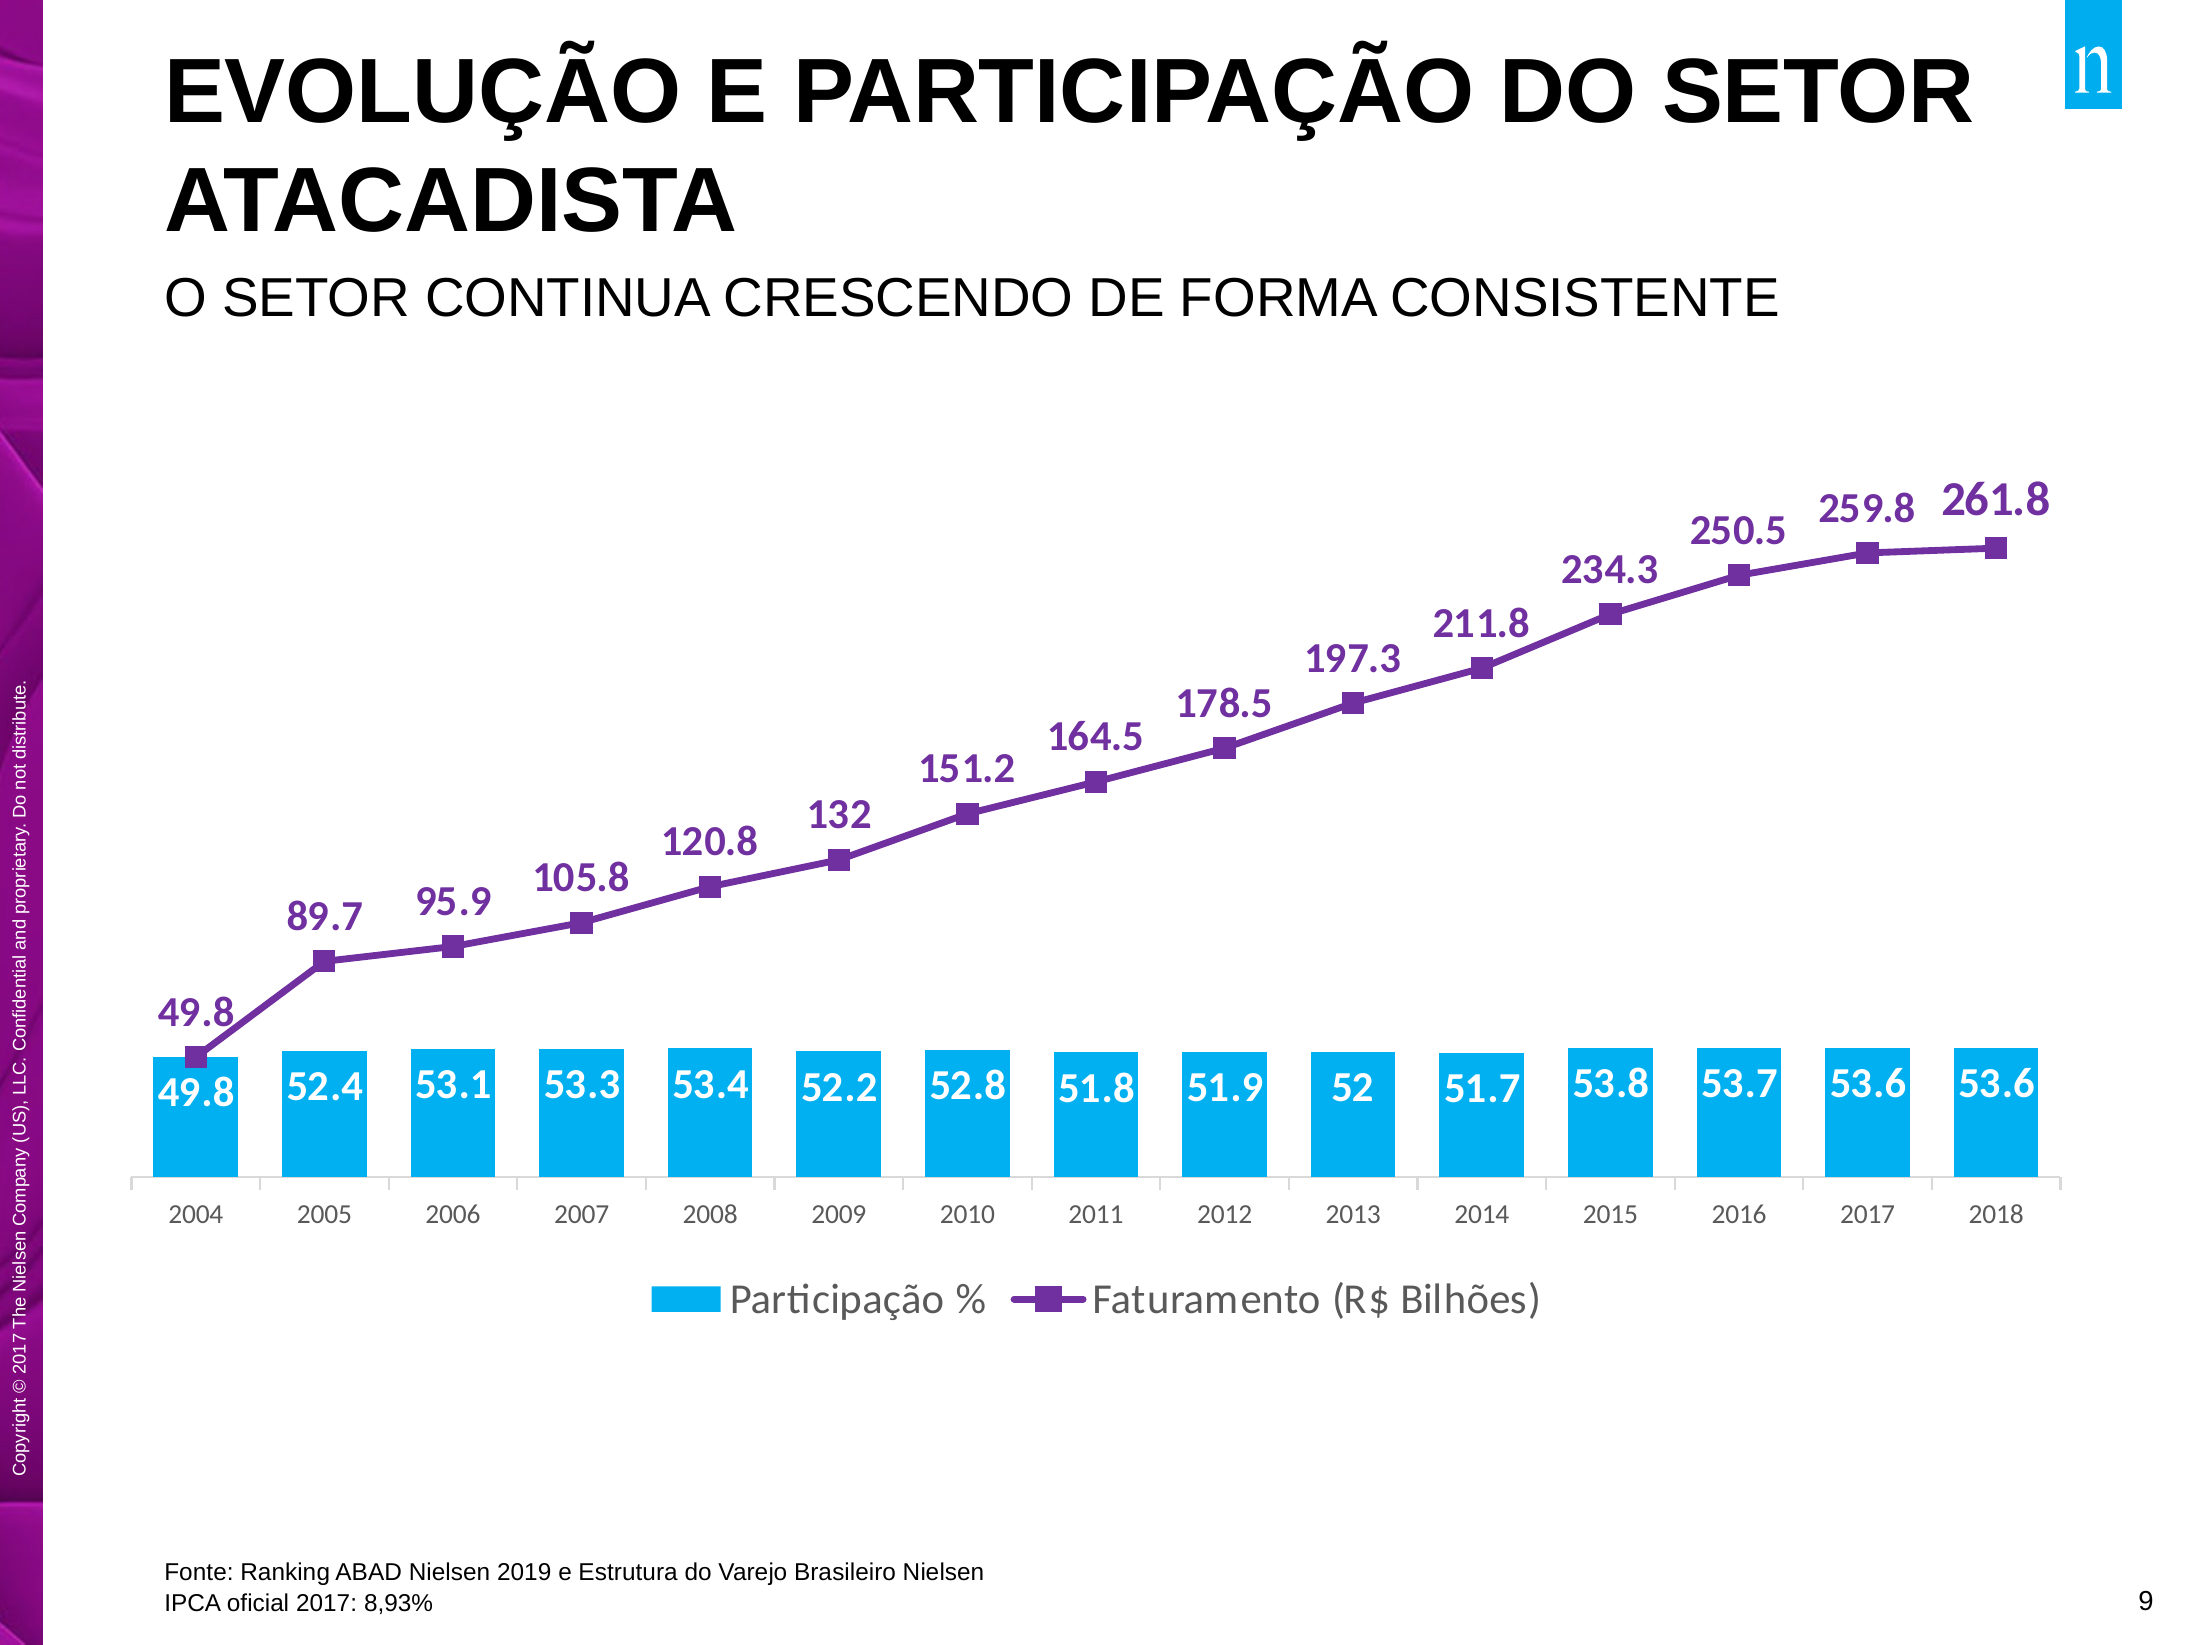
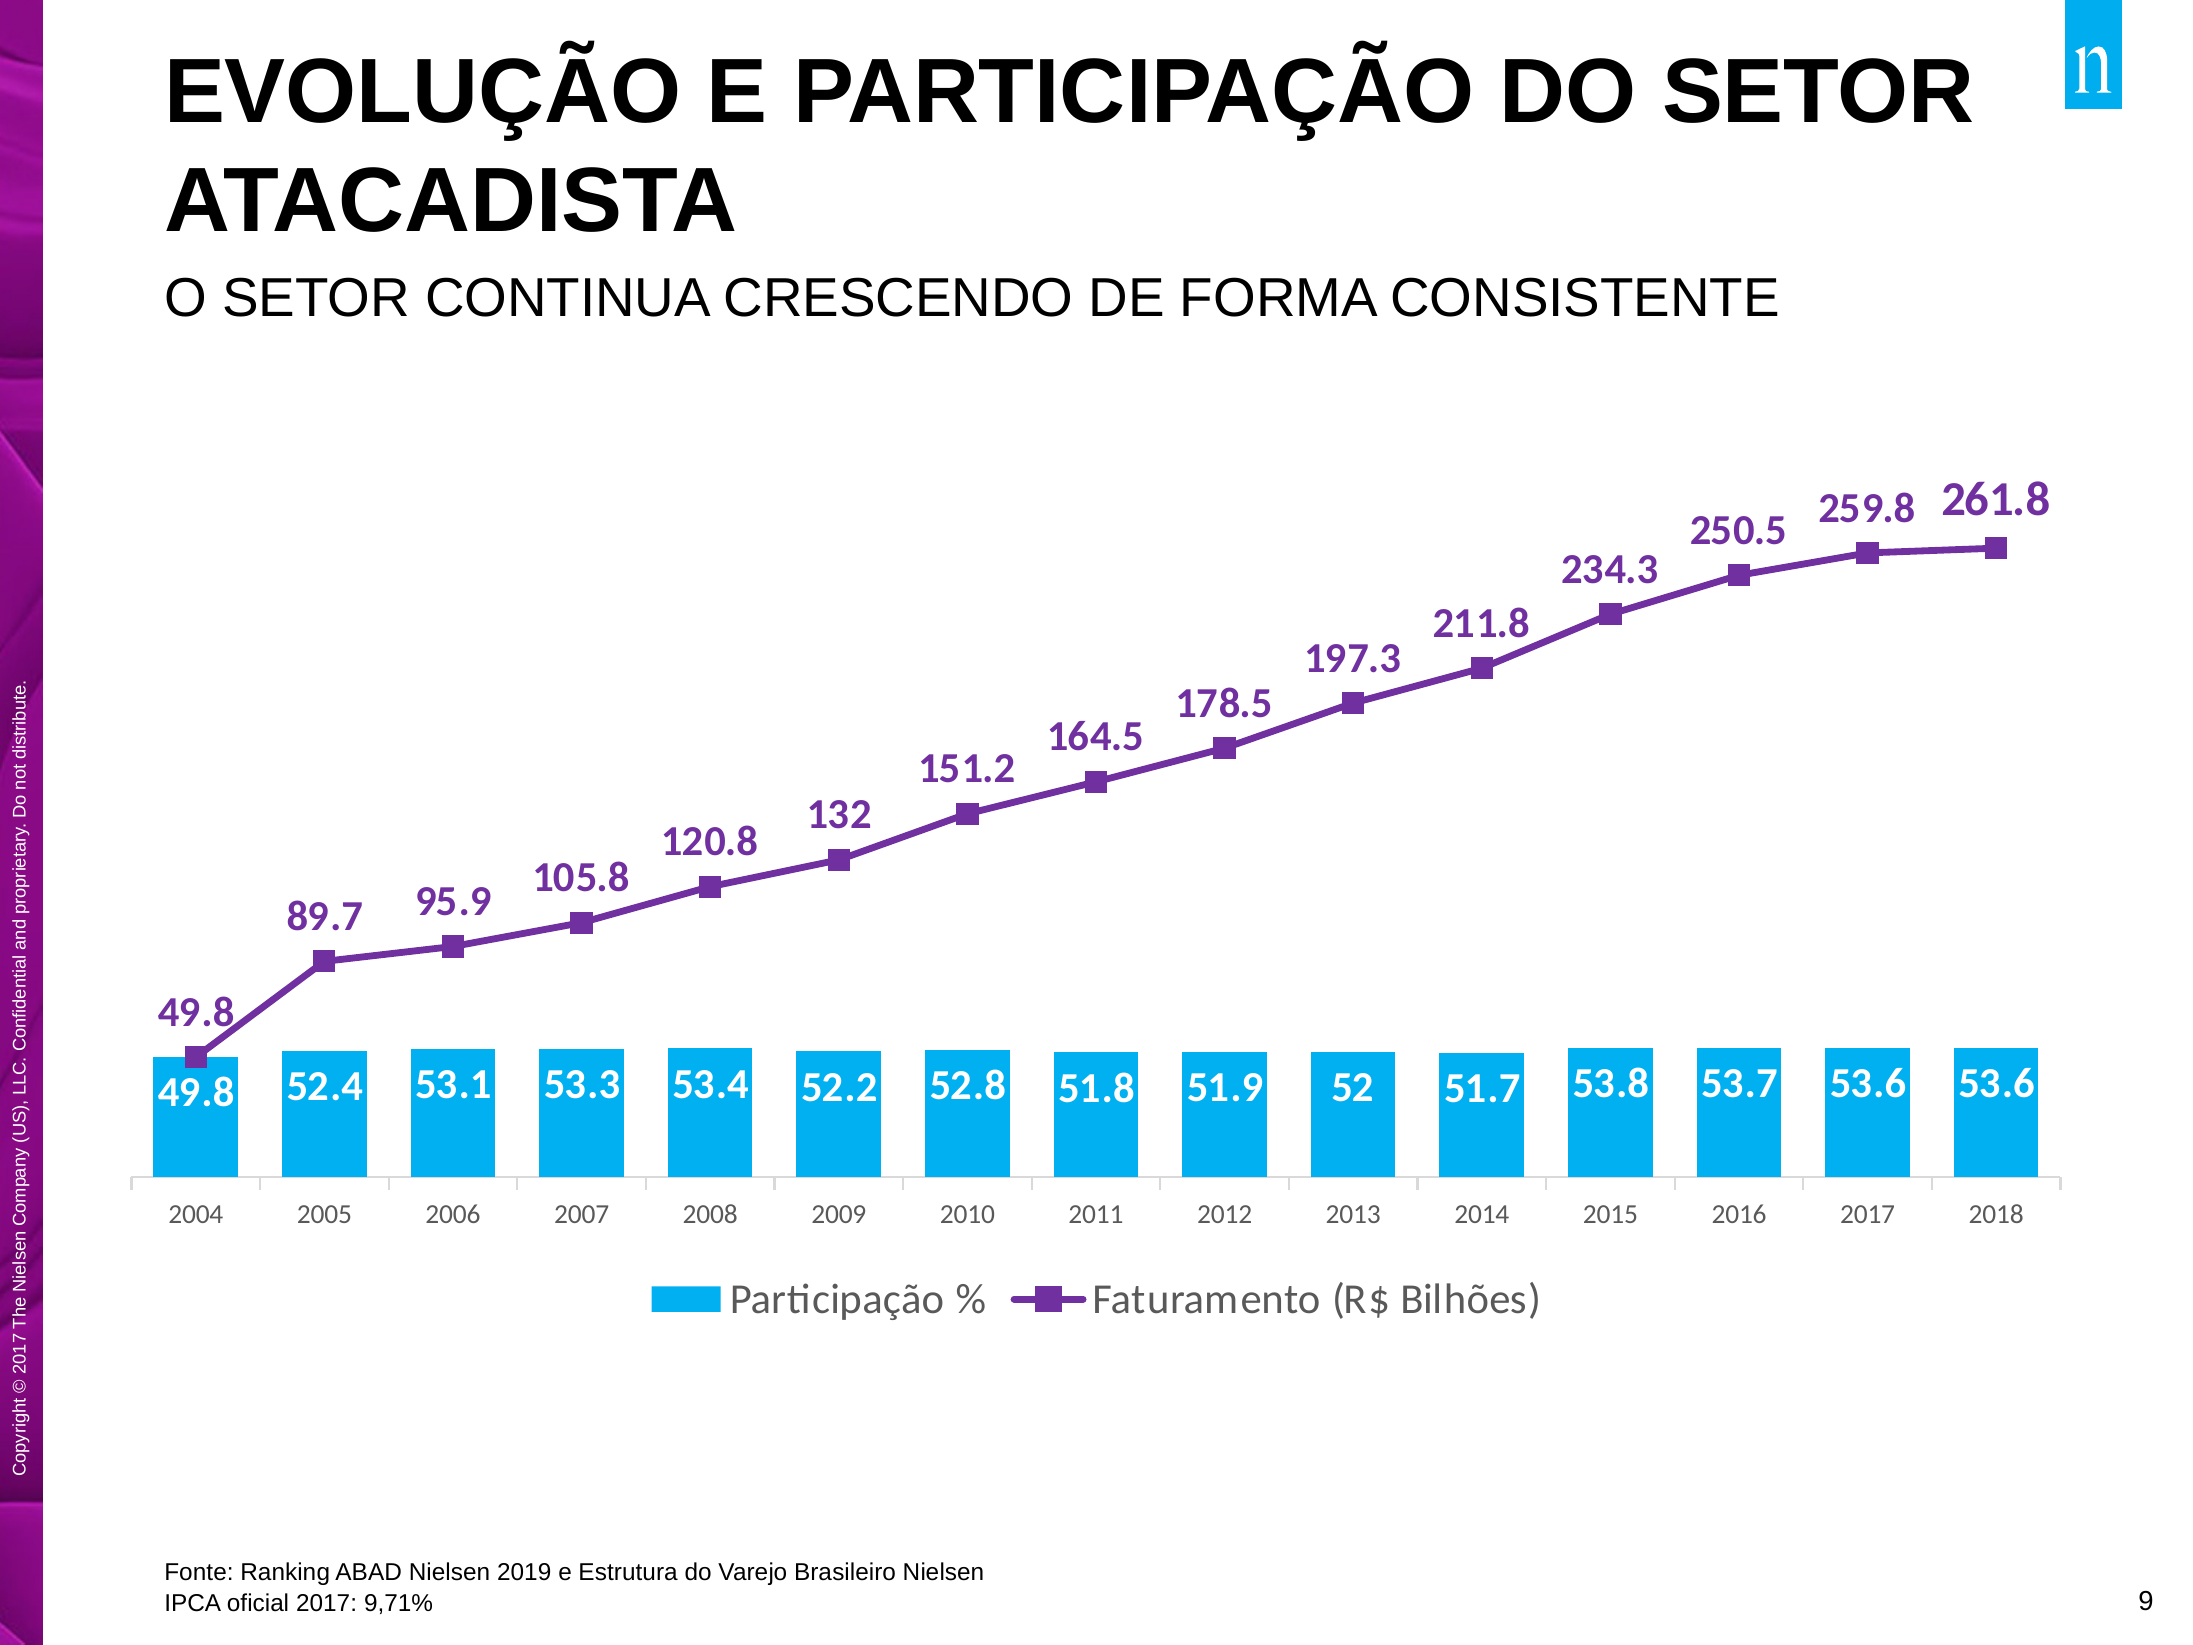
8,93%: 8,93% -> 9,71% (399, 1603)
